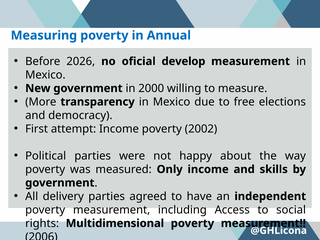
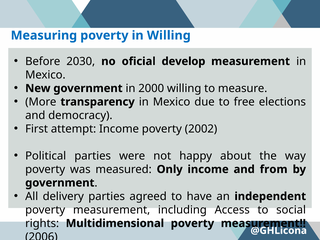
in Annual: Annual -> Willing (169, 35)
2026: 2026 -> 2030 (81, 61)
skills: skills -> from (274, 169)
